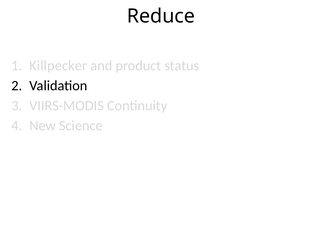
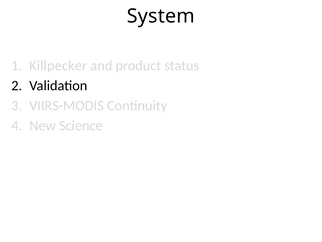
Reduce: Reduce -> System (161, 16)
